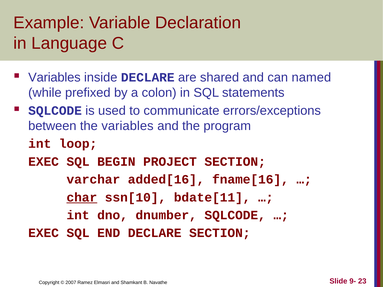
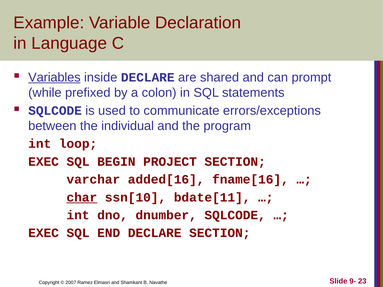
Variables underline: none -> present (54, 77)
named: named -> prompt (311, 77)
the variables: variables -> individual (128, 126)
